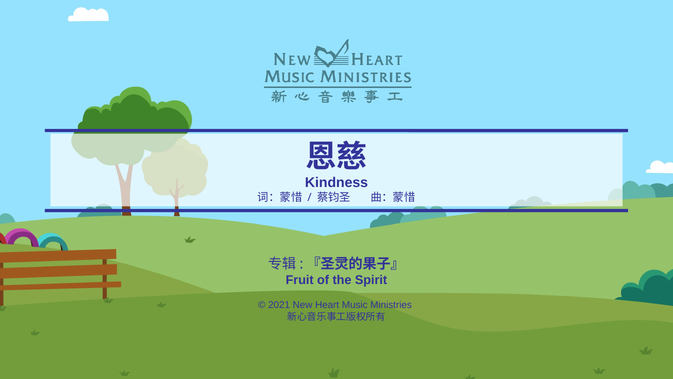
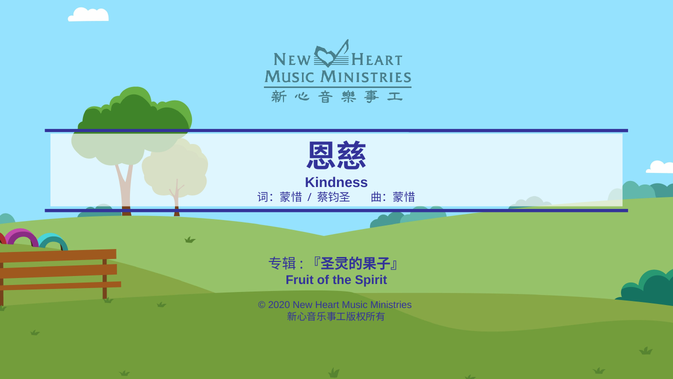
2021: 2021 -> 2020 (279, 305)
